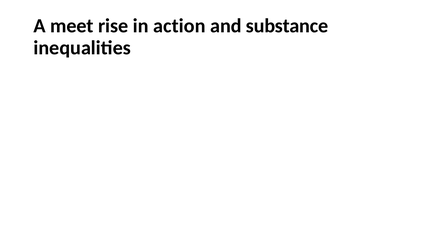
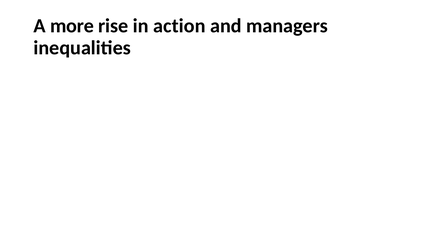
meet: meet -> more (72, 26)
substance: substance -> managers (287, 26)
